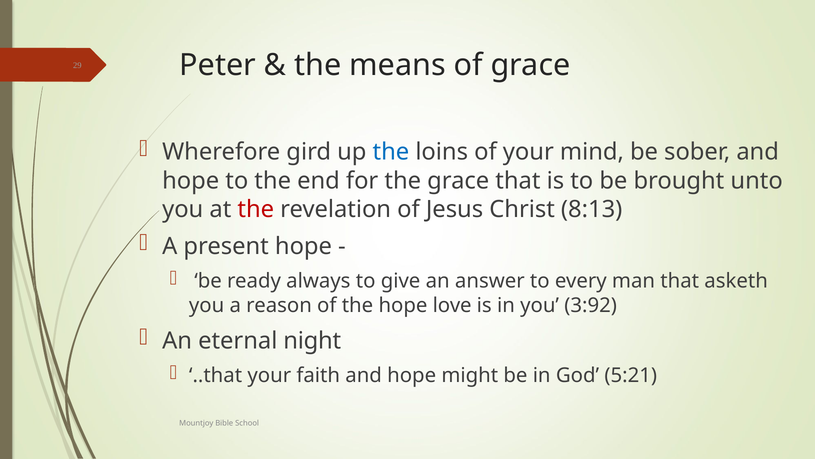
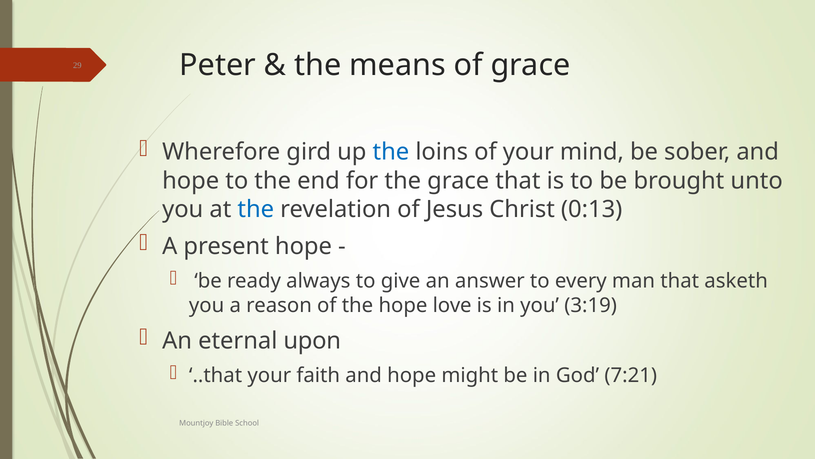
the colour: red -> blue (256, 209)
8:13: 8:13 -> 0:13 (592, 209)
3:92: 3:92 -> 3:19 (591, 305)
night: night -> upon (312, 340)
5:21: 5:21 -> 7:21 (631, 375)
